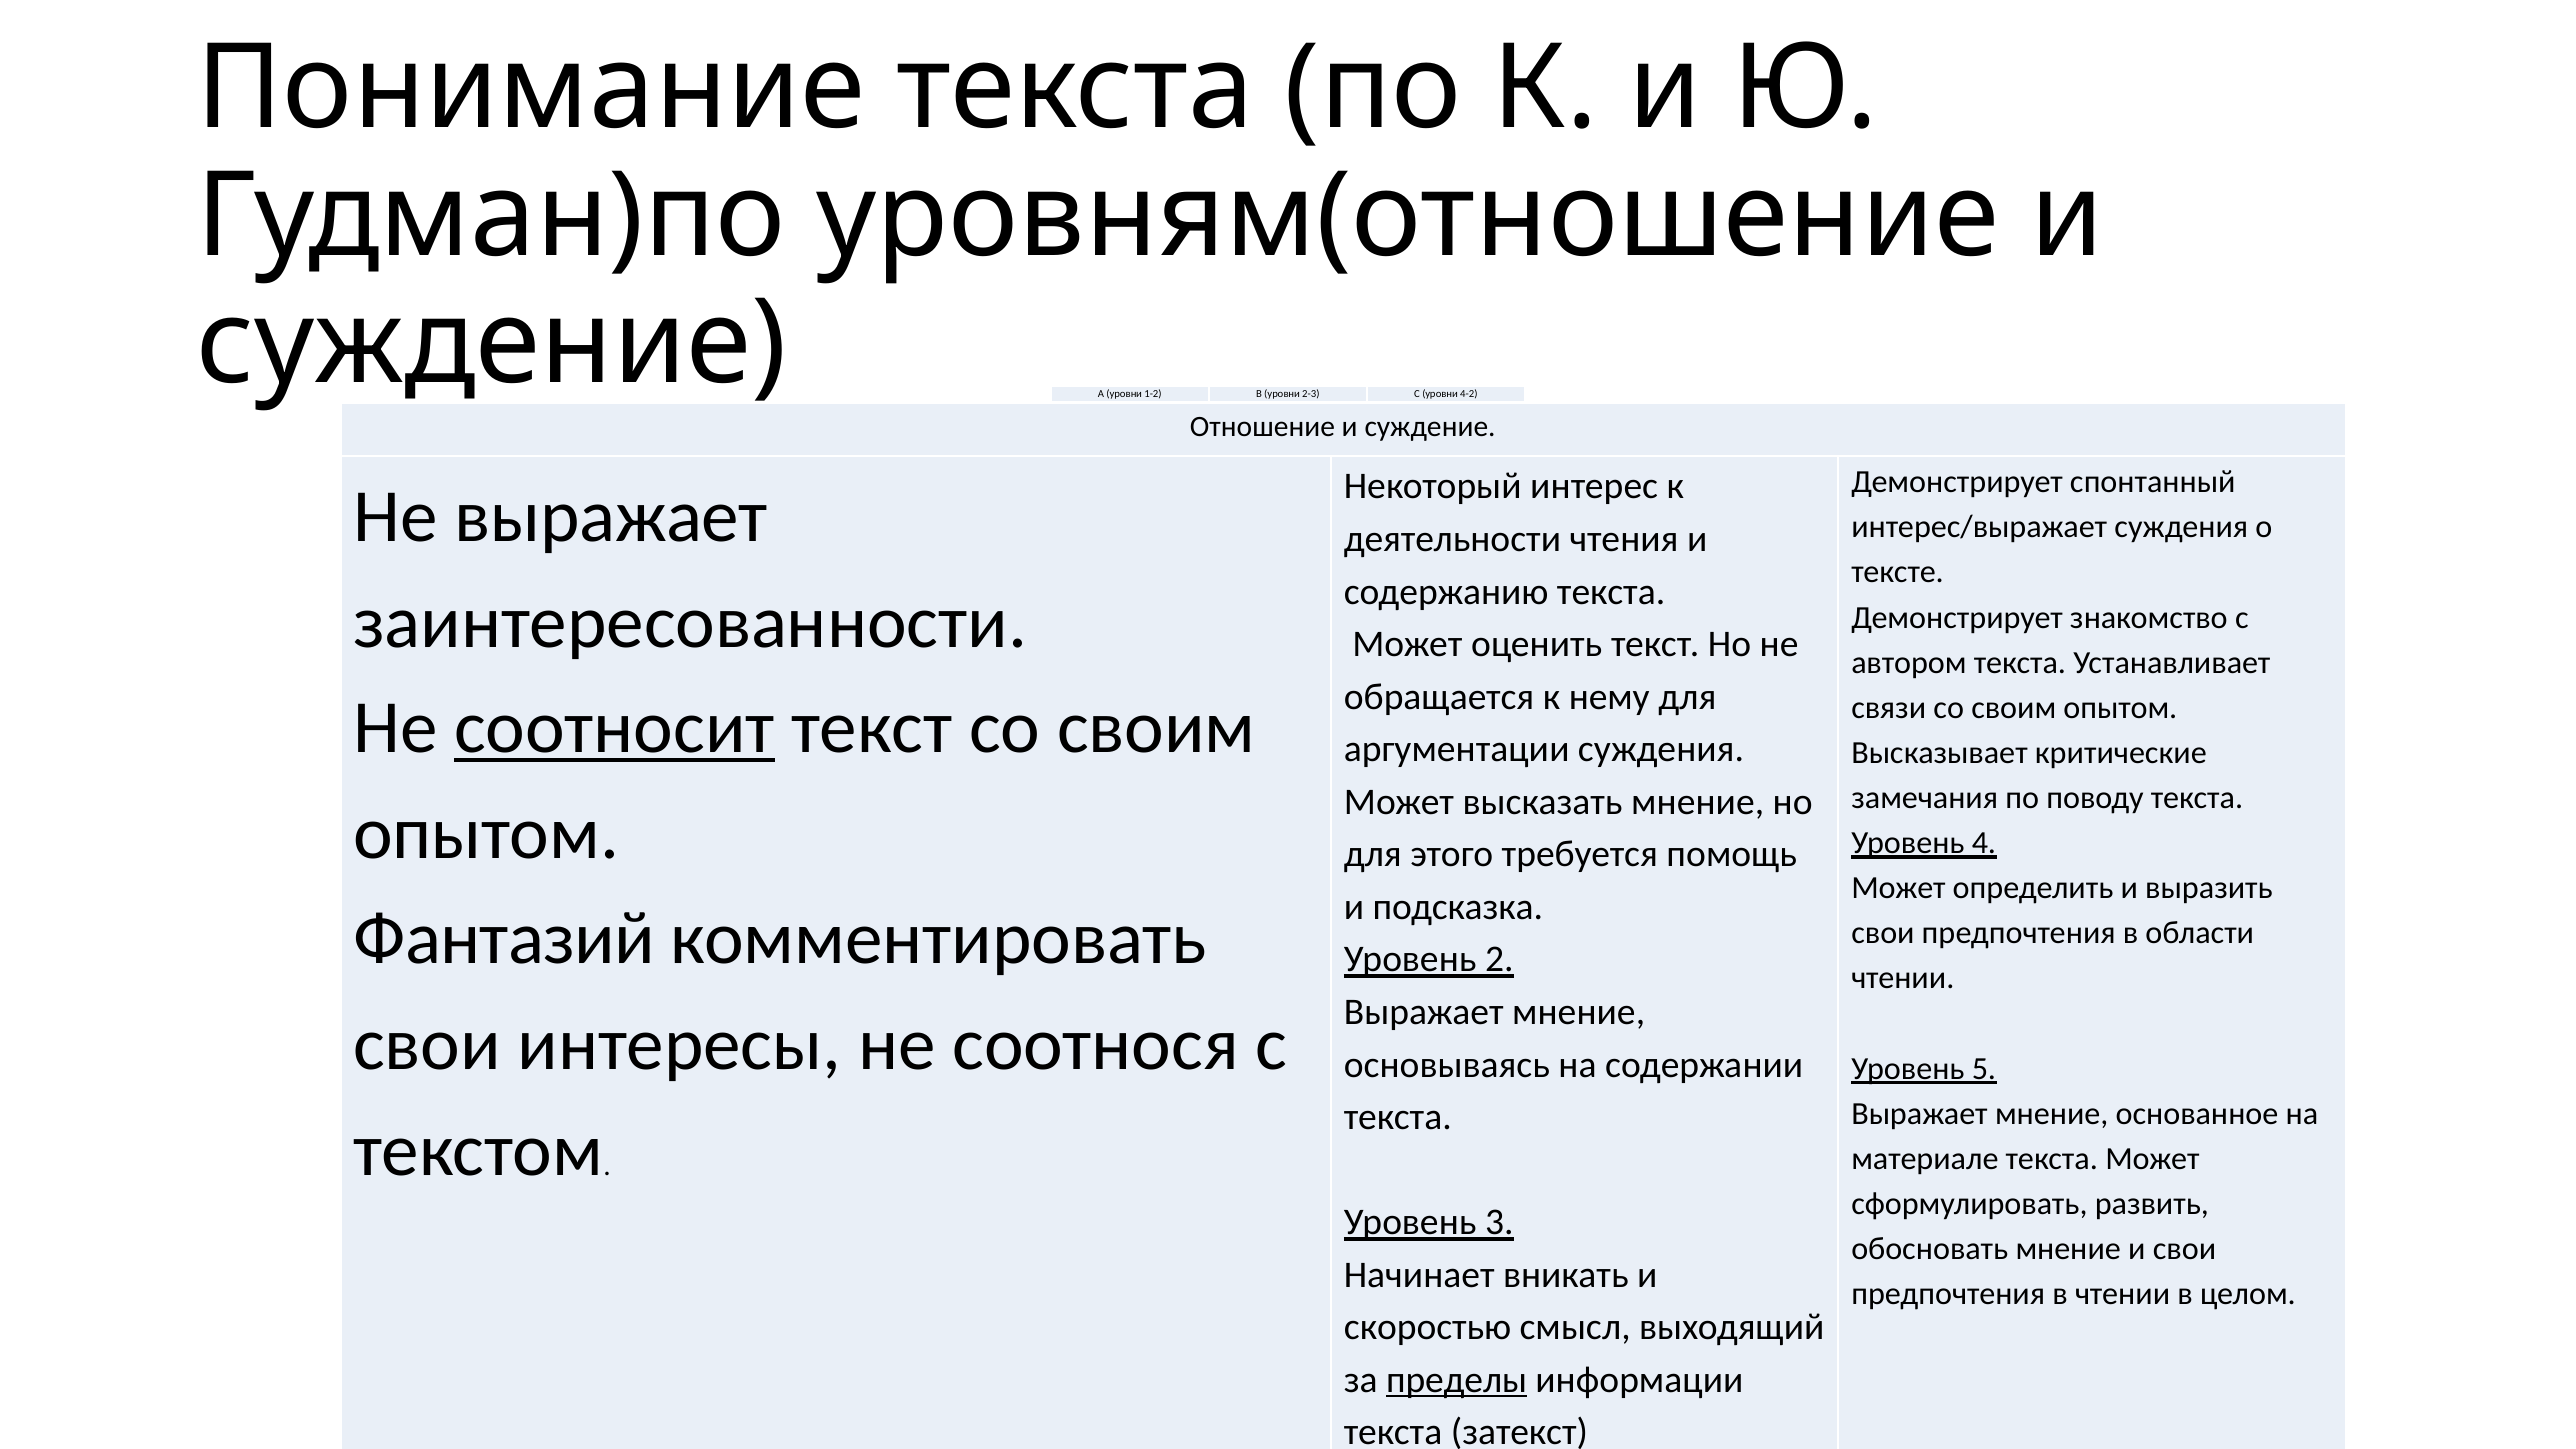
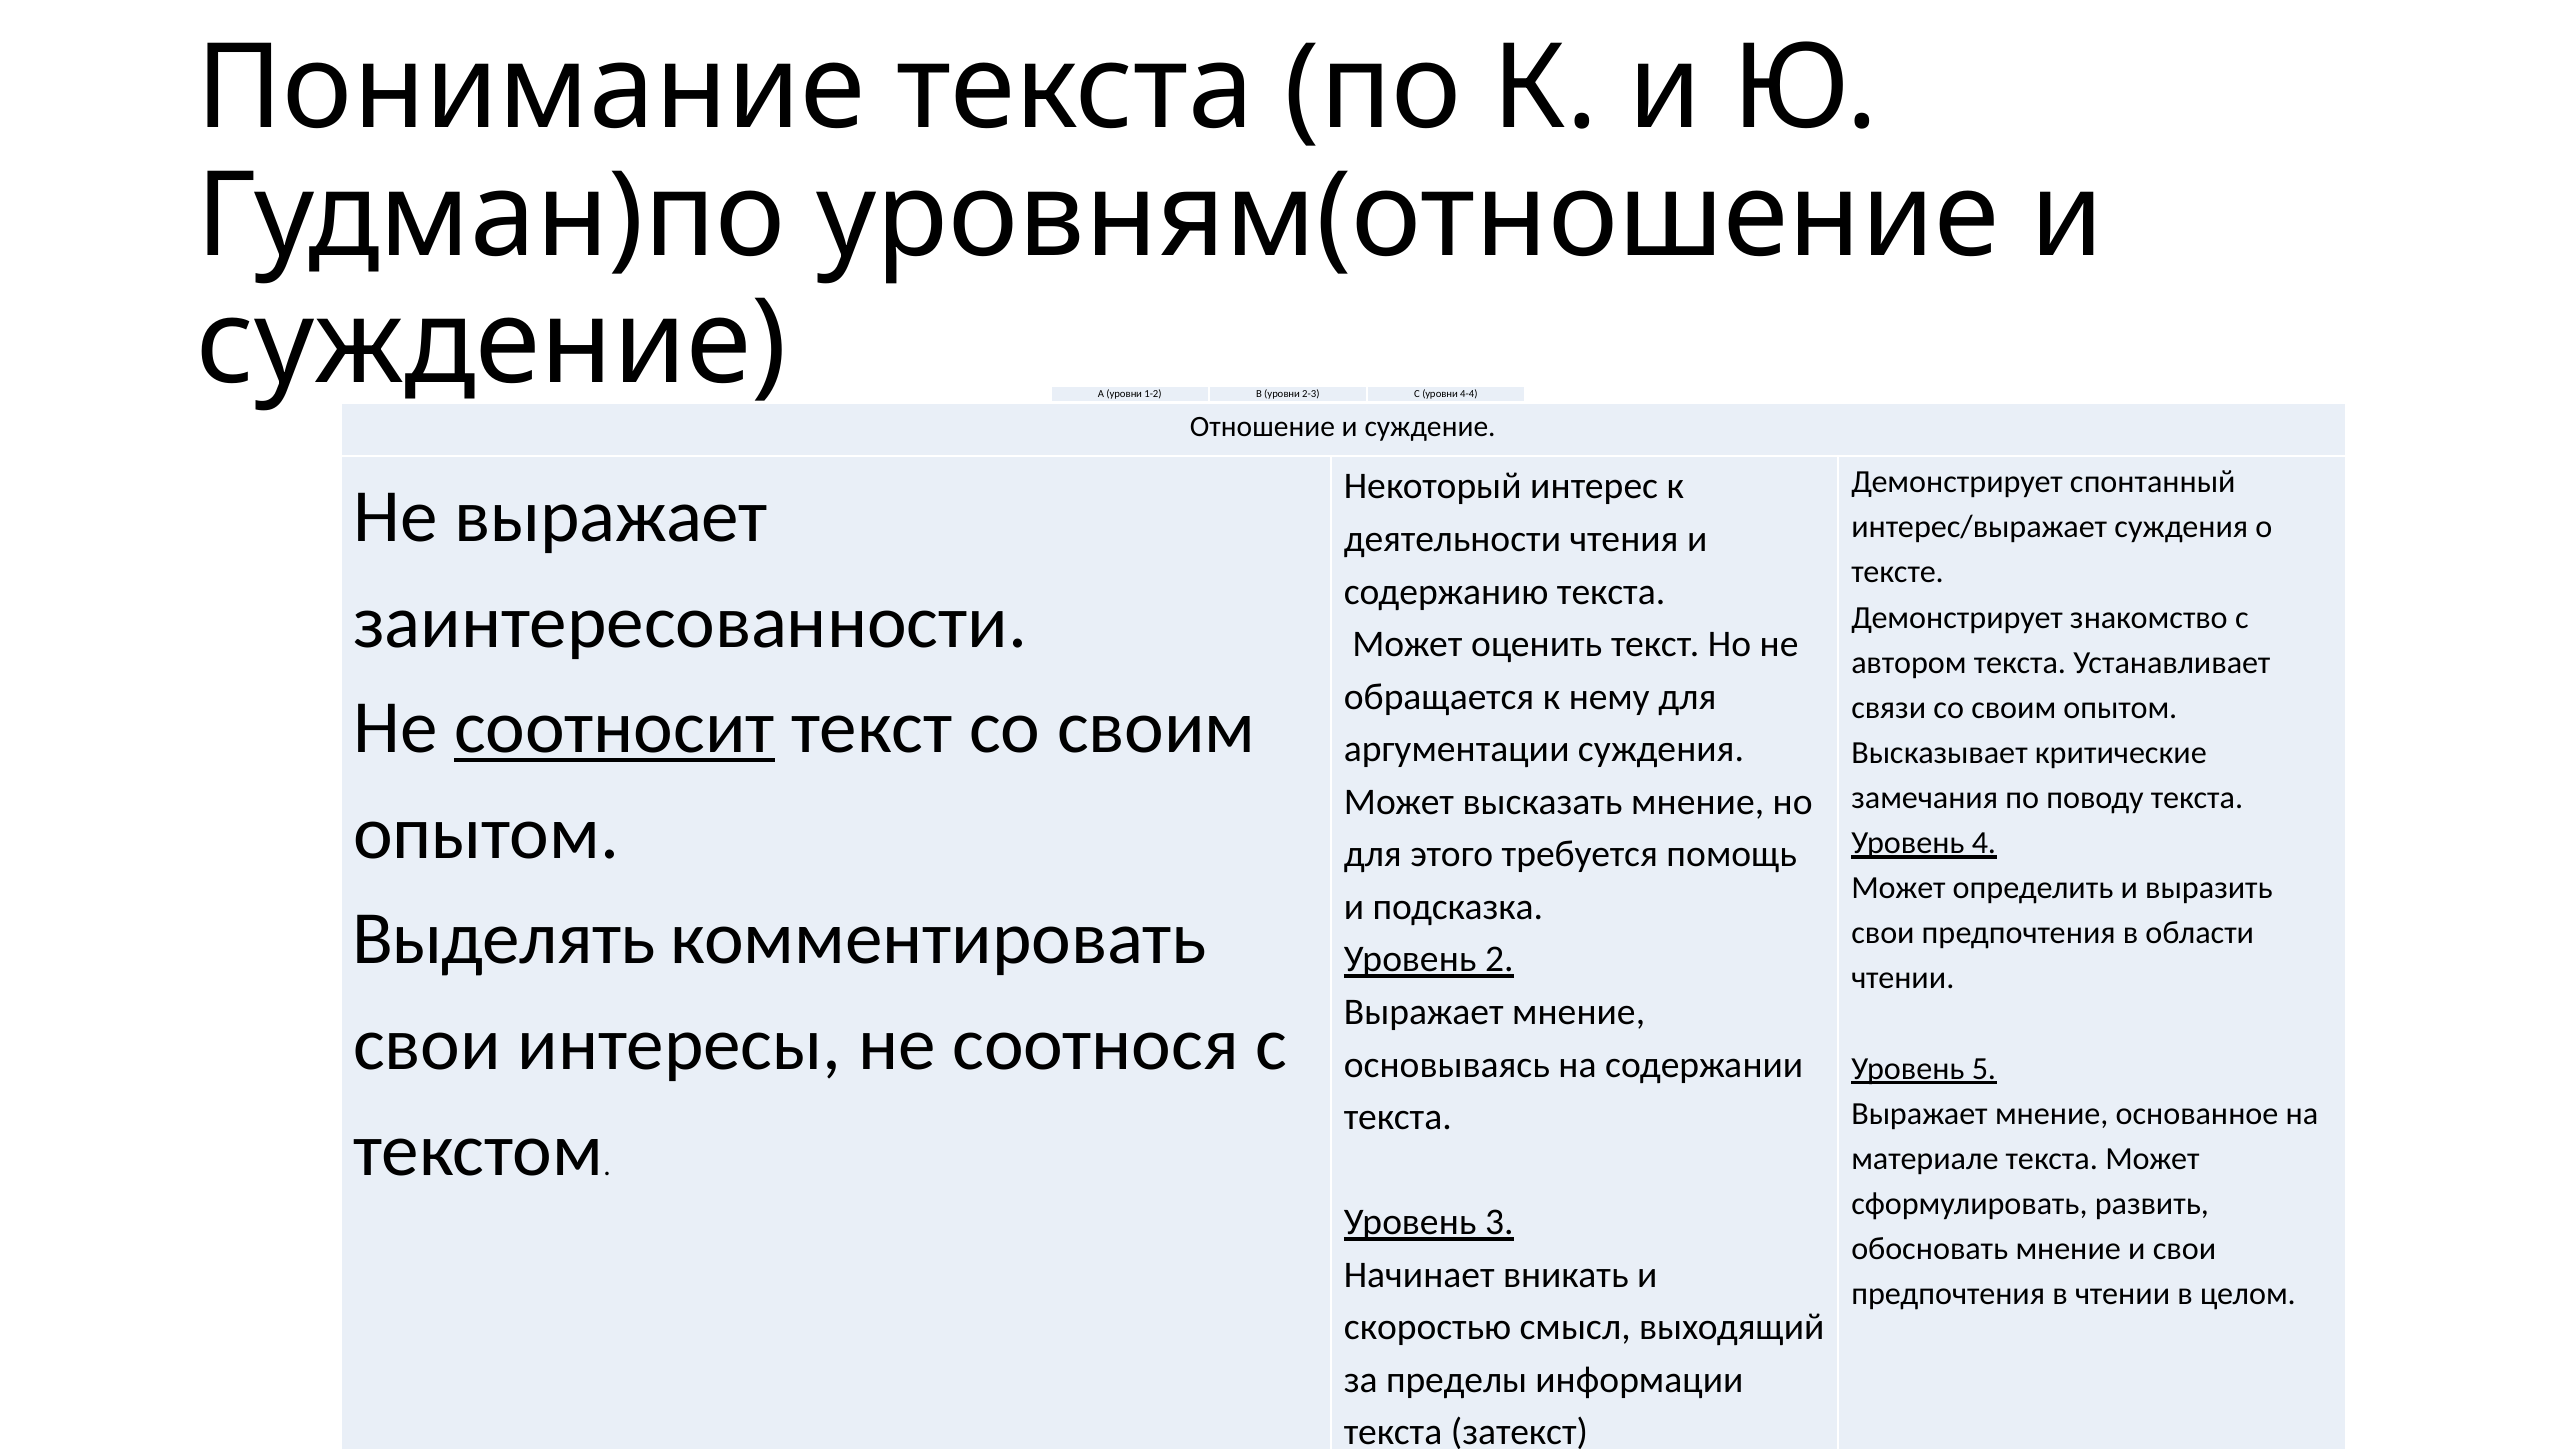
4-2: 4-2 -> 4-4 (1469, 394)
Фантазий: Фантазий -> Выделять (504, 939)
пределы underline: present -> none (1457, 1380)
